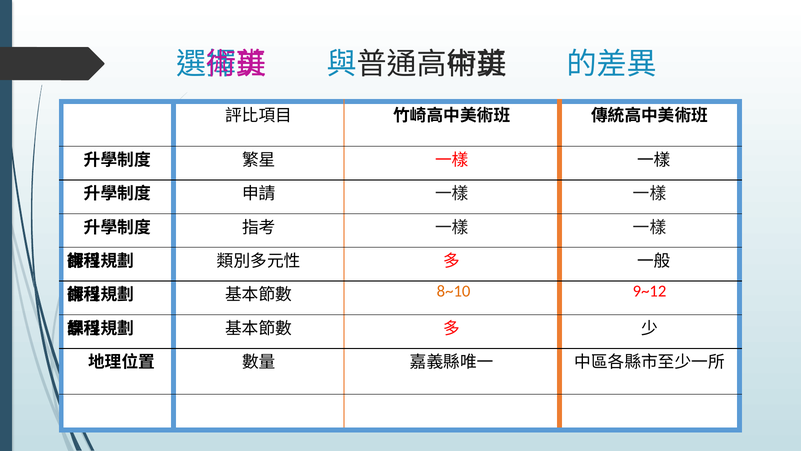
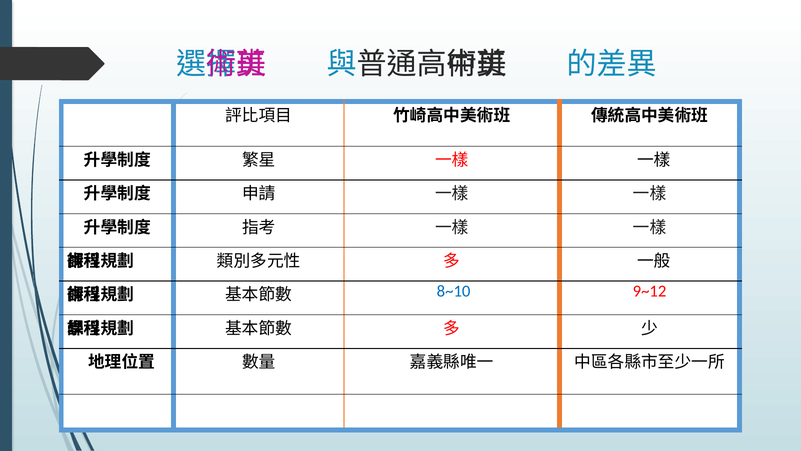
8~10 colour: orange -> blue (454, 291)
